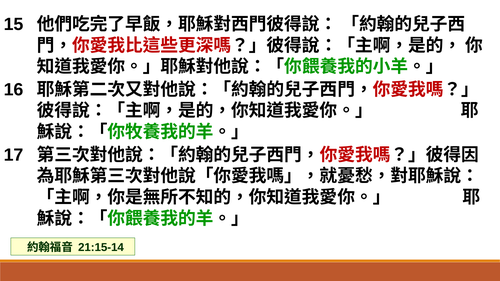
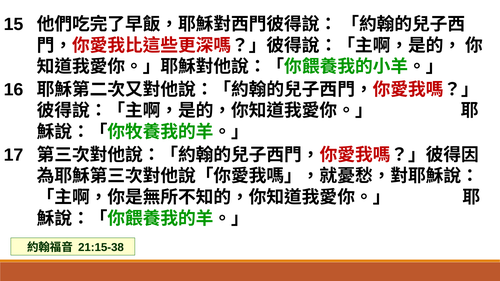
21:15-14: 21:15-14 -> 21:15-38 (101, 248)
